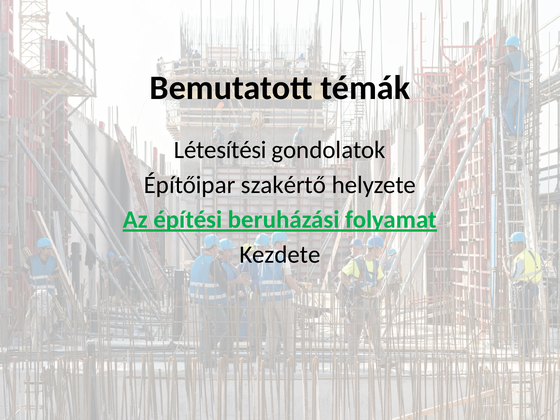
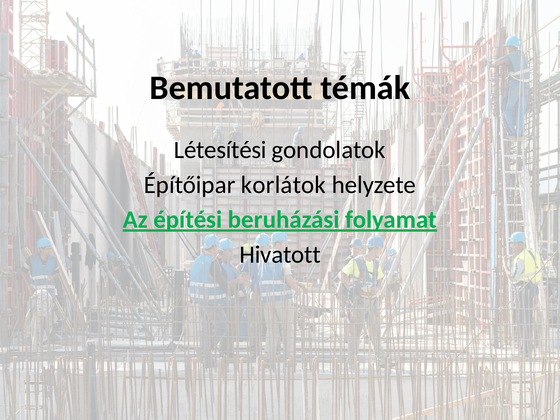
szakértő: szakértő -> korlátok (283, 185)
Kezdete: Kezdete -> Hivatott (280, 255)
